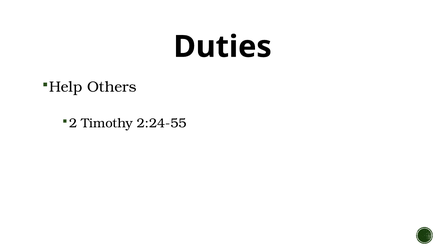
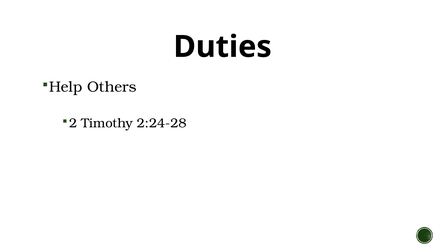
2:24-55: 2:24-55 -> 2:24-28 (162, 123)
